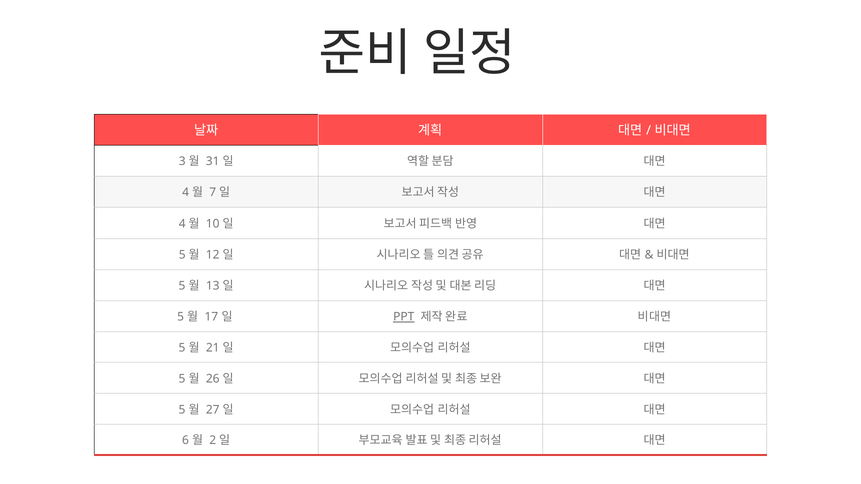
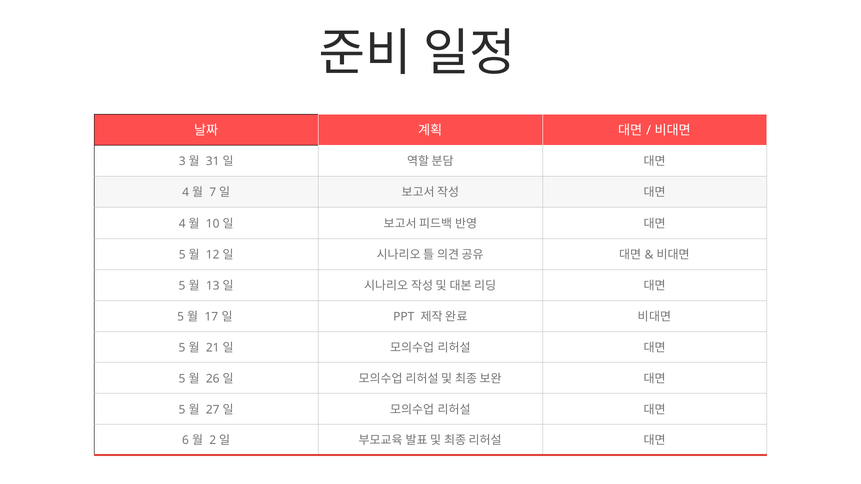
PPT underline: present -> none (404, 317)
